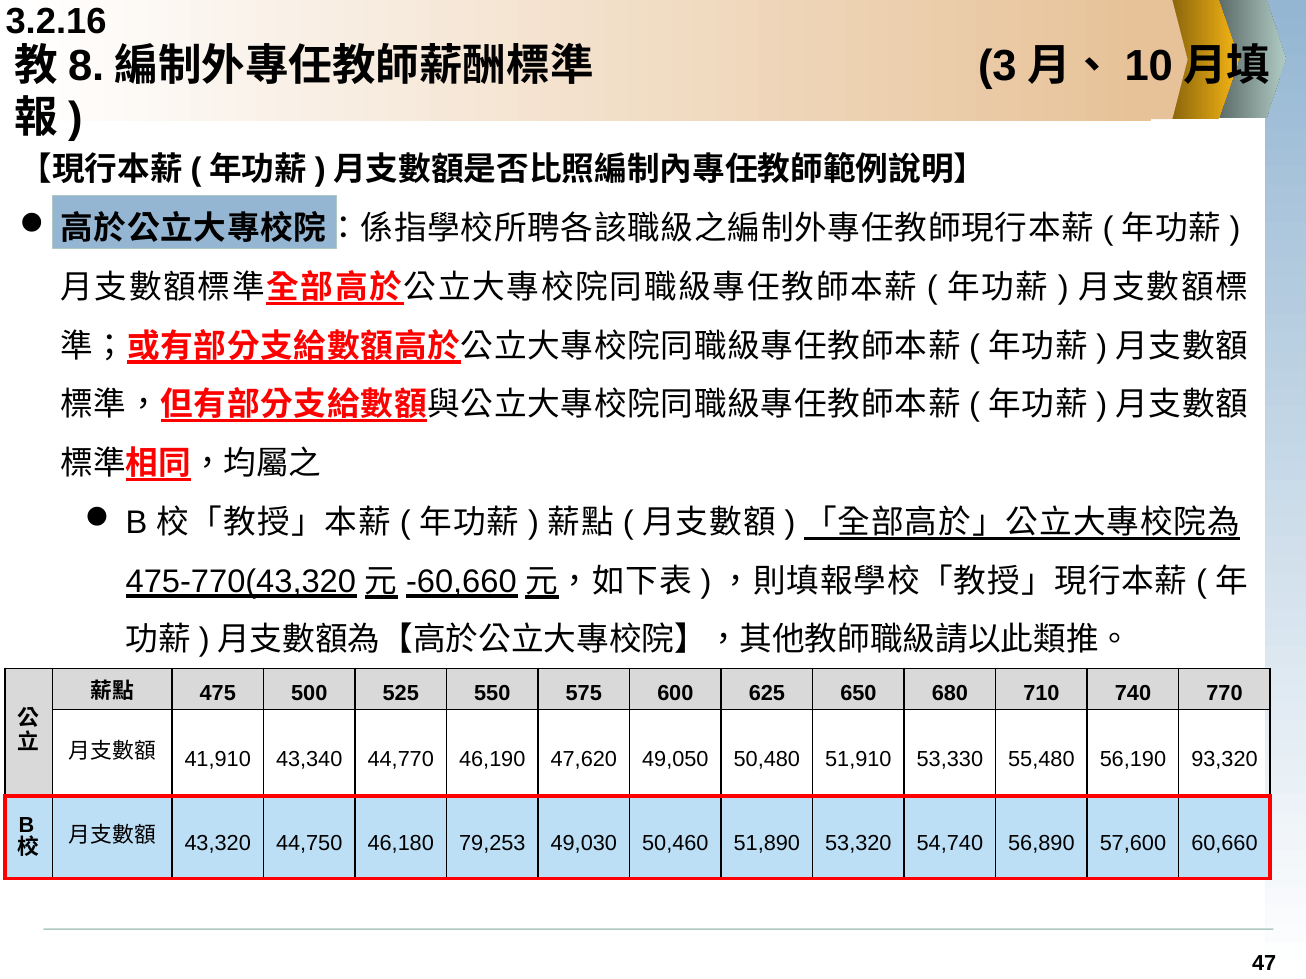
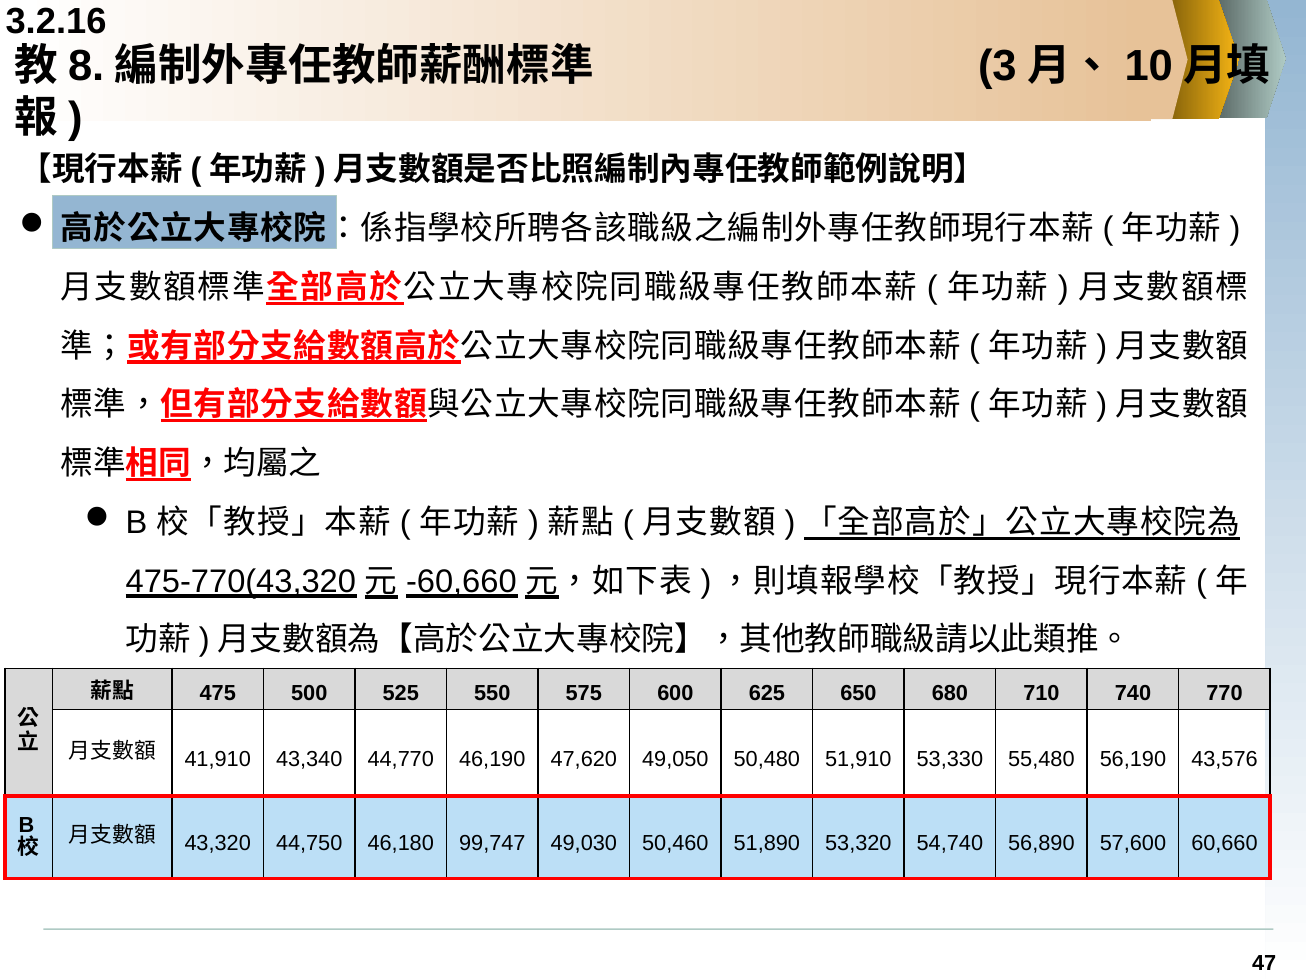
93,320: 93,320 -> 43,576 (1224, 760)
79,253: 79,253 -> 99,747 (492, 844)
